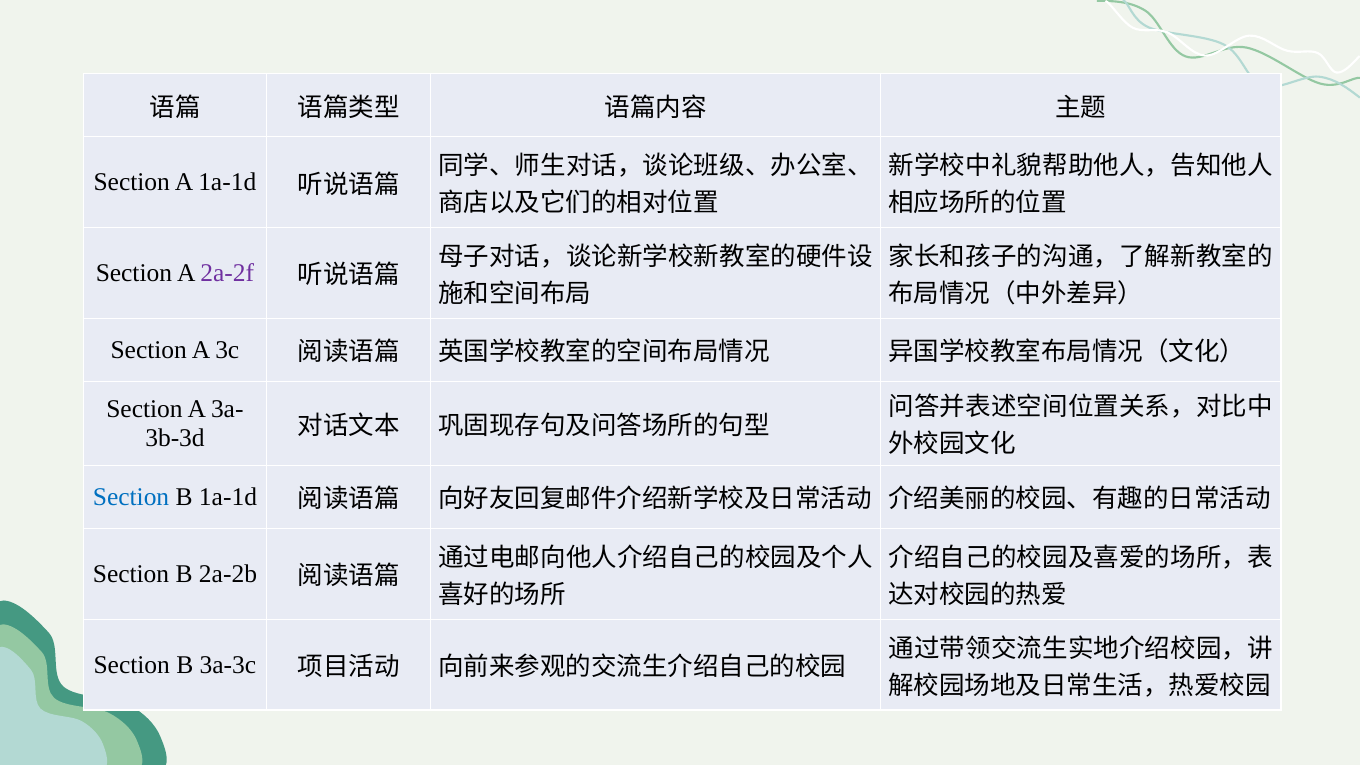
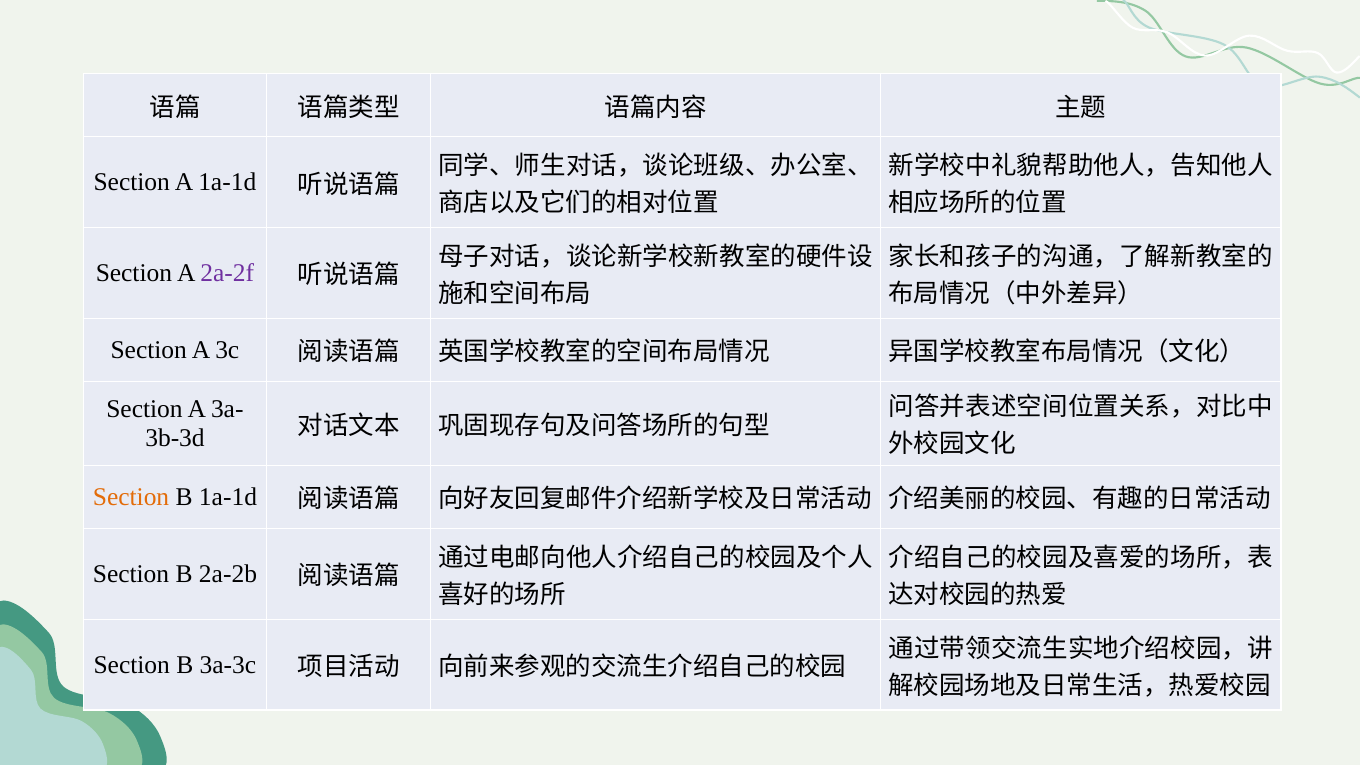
Section colour: blue -> orange (131, 497)
